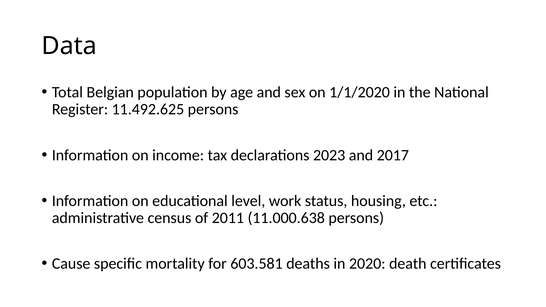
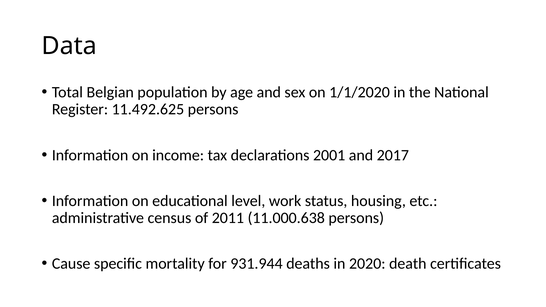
2023: 2023 -> 2001 (329, 155)
603.581: 603.581 -> 931.944 (257, 264)
